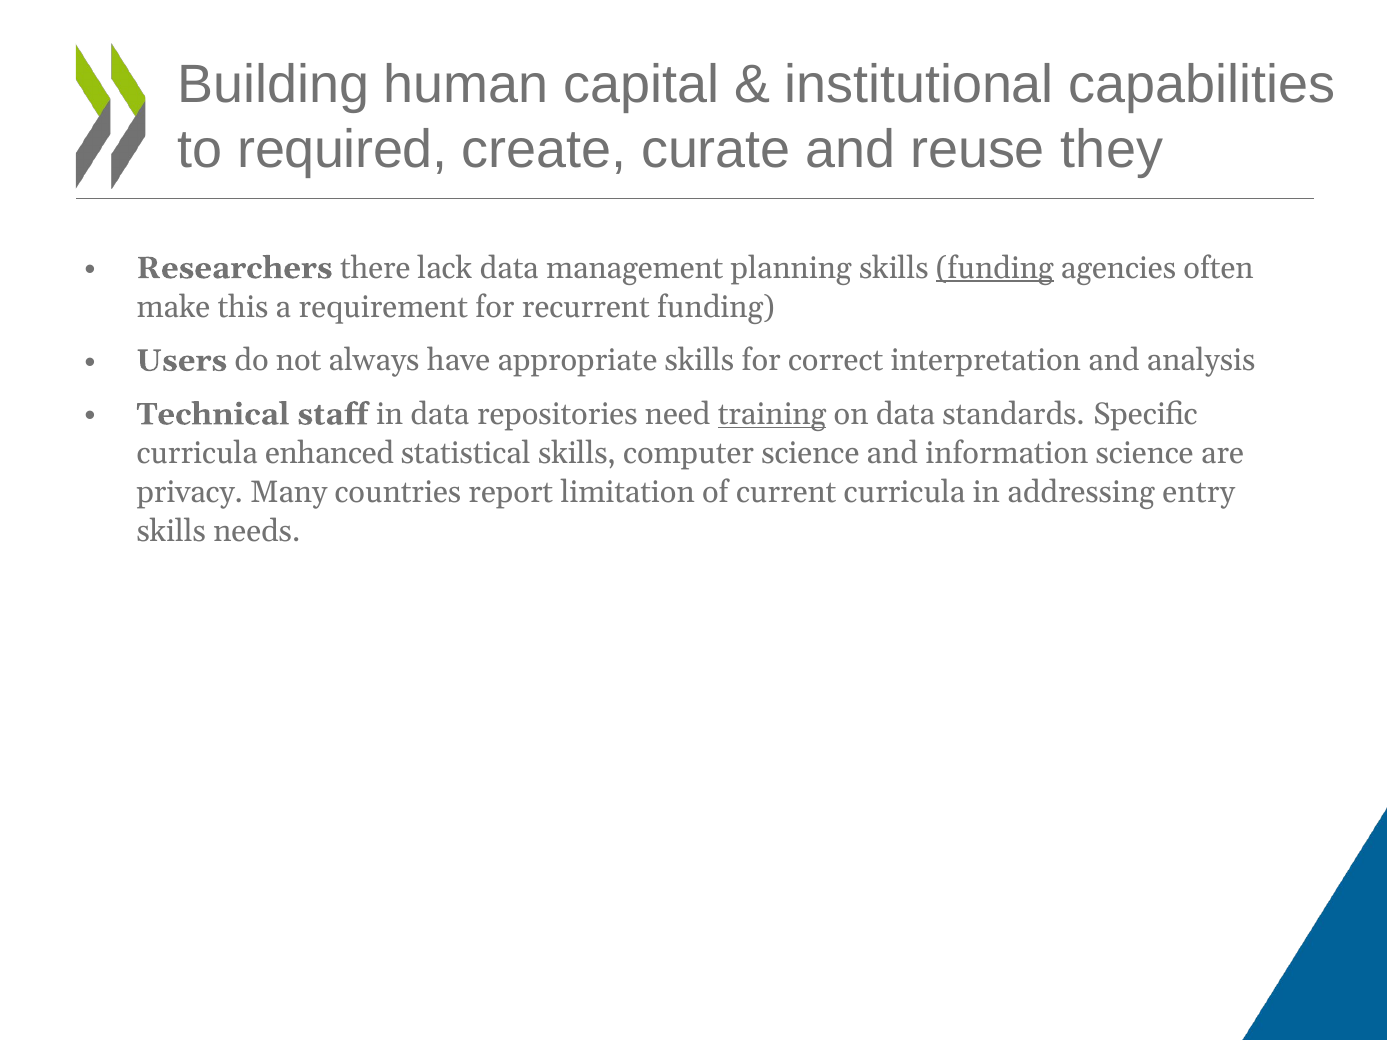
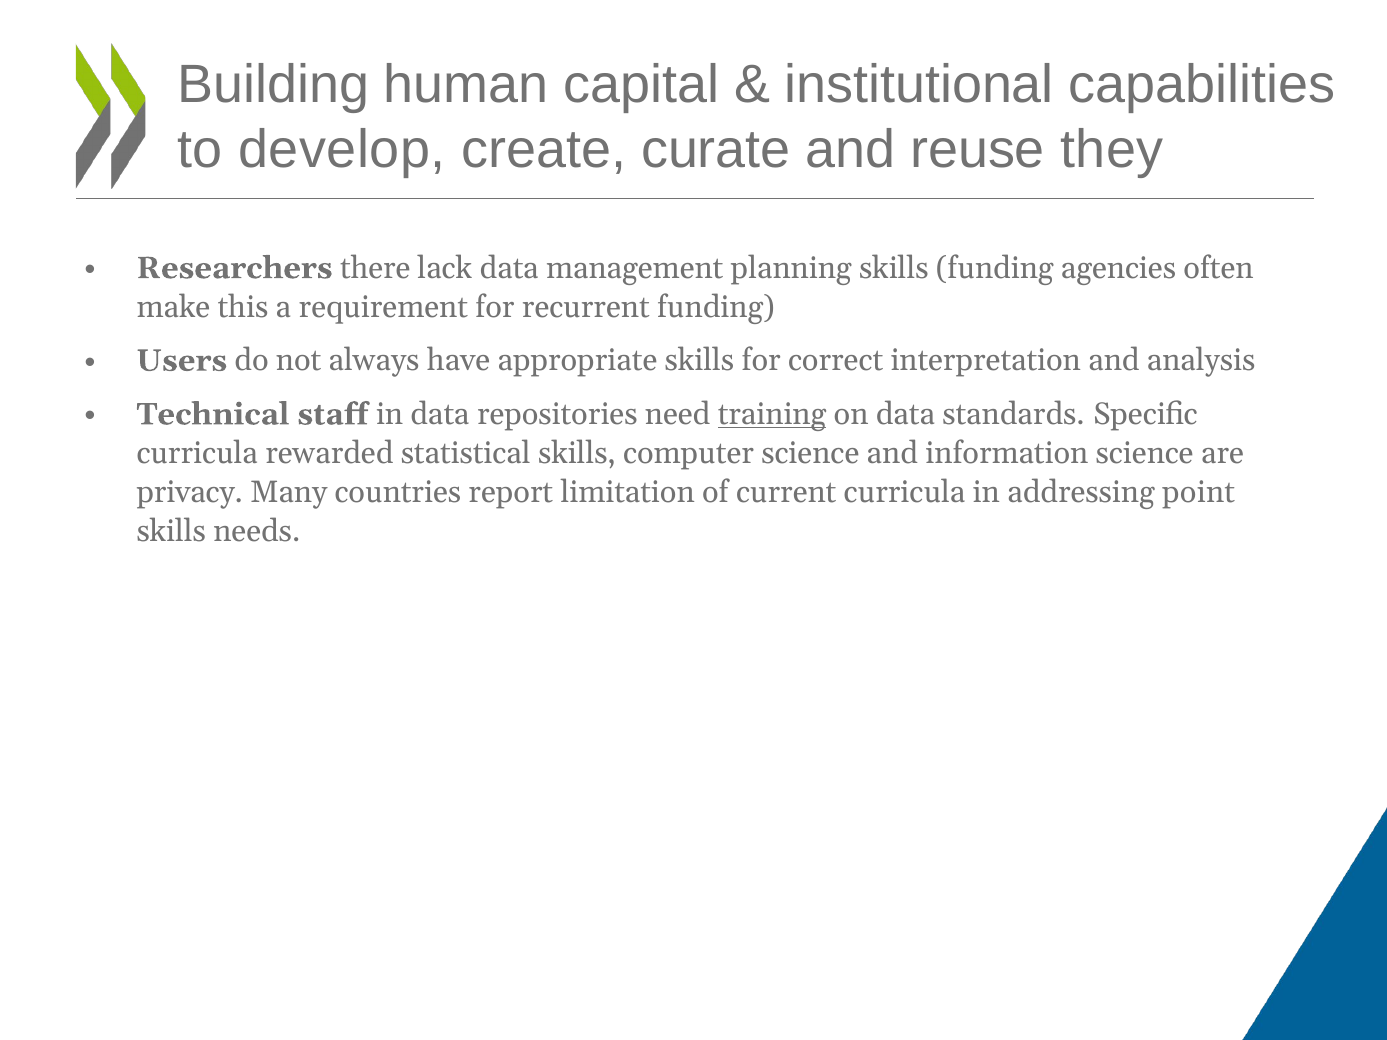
required: required -> develop (342, 150)
funding underline: present -> none (995, 268)
enhanced: enhanced -> rewarded (329, 453)
entry: entry -> point (1199, 492)
